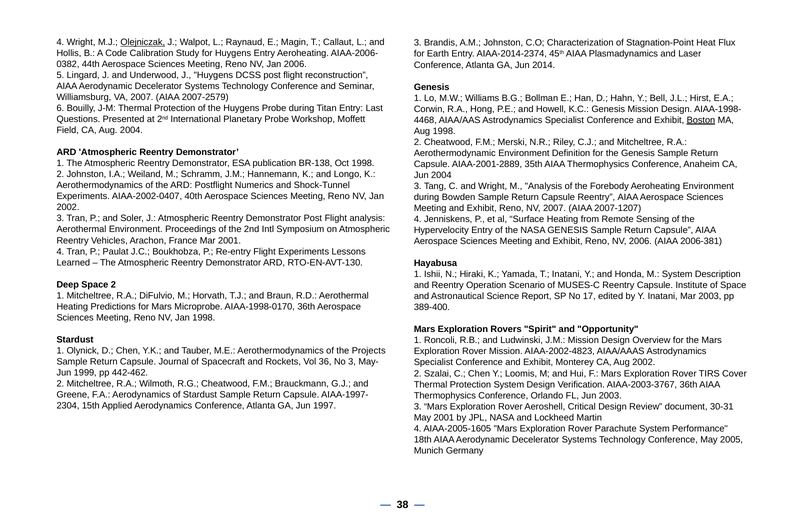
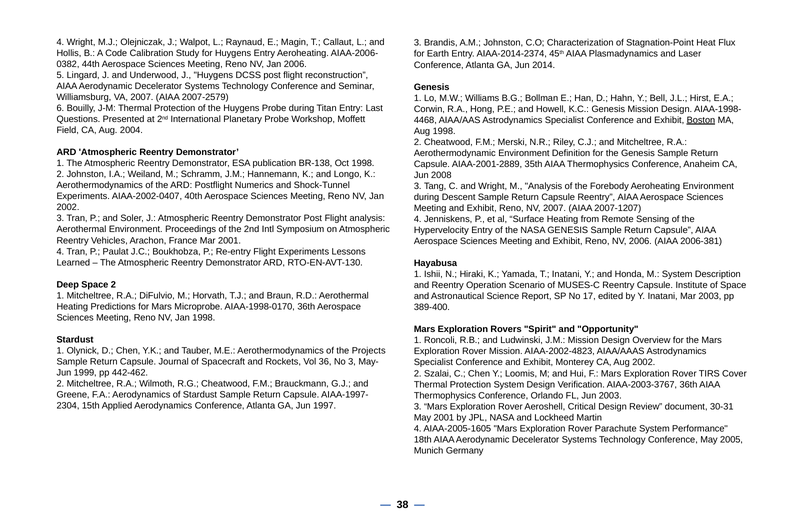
Olejniczak underline: present -> none (143, 42)
Jun 2004: 2004 -> 2008 (441, 175)
Bowden: Bowden -> Descent (459, 197)
